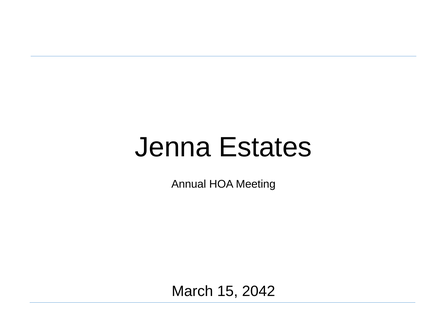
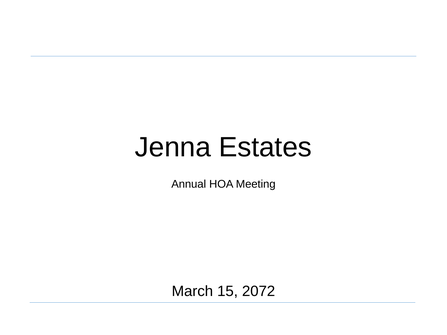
2042: 2042 -> 2072 (259, 291)
